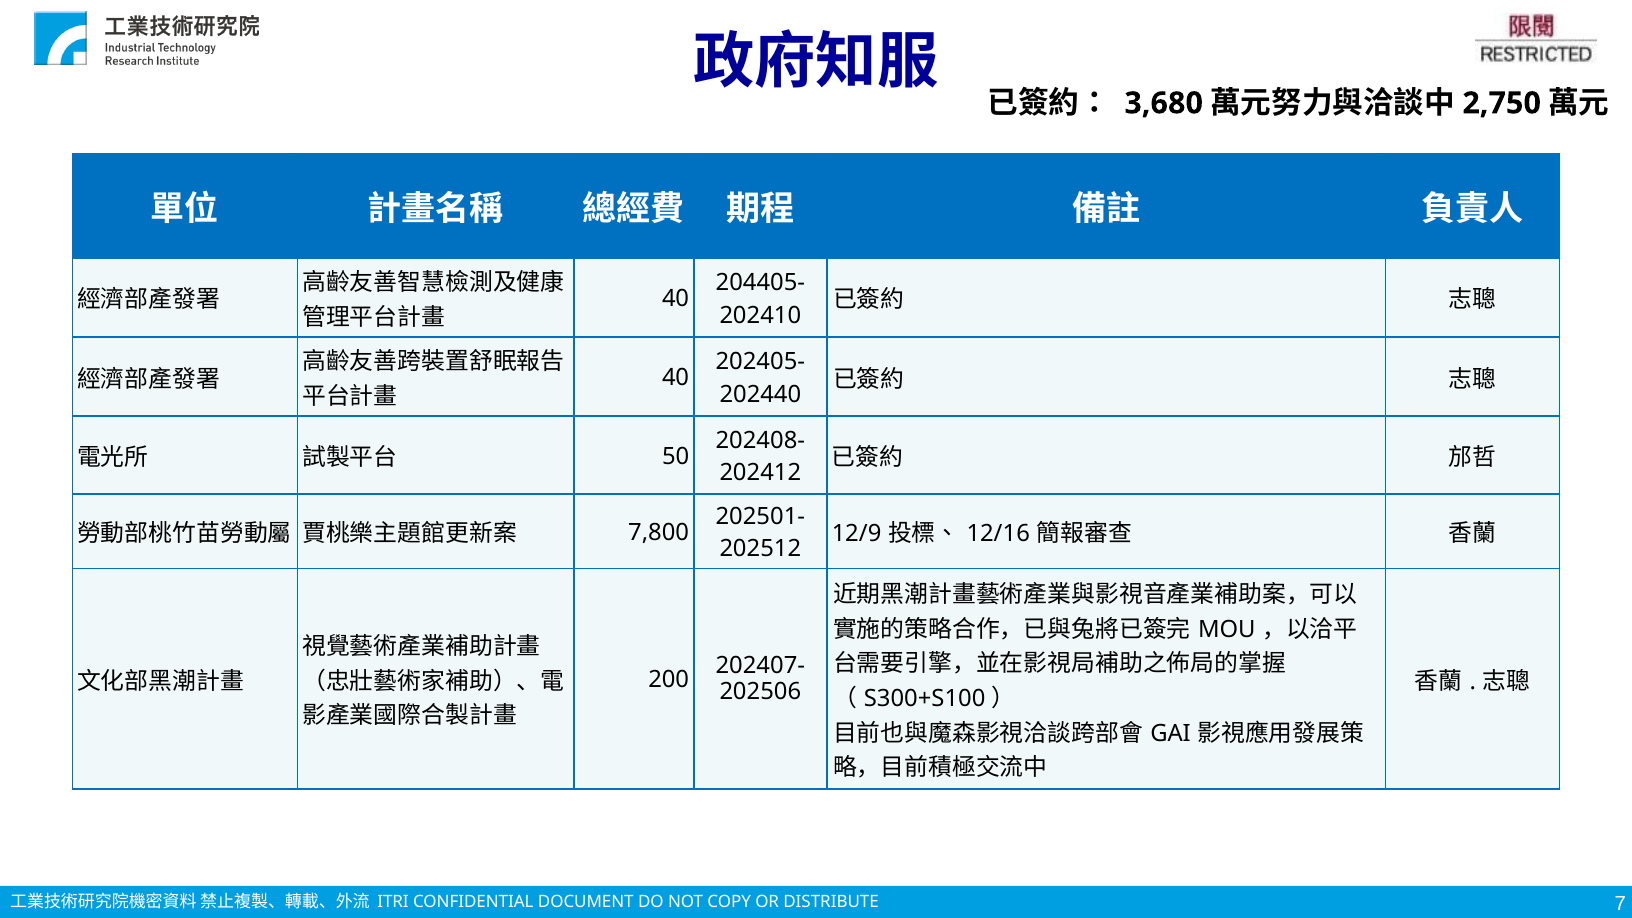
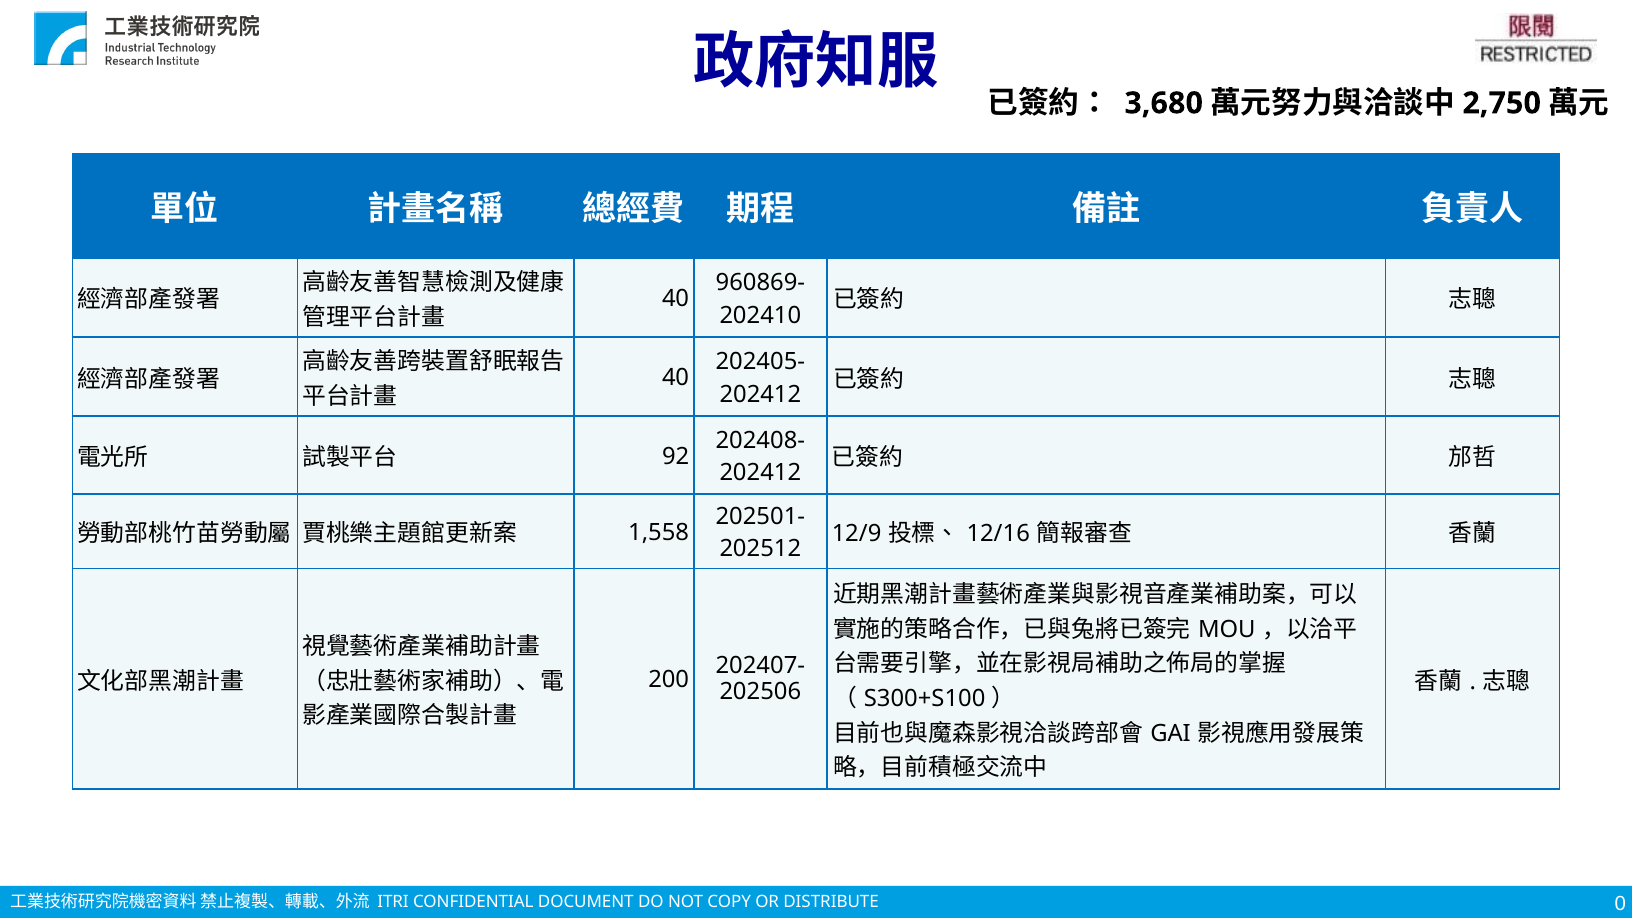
204405-: 204405- -> 960869- (760, 283)
202440: 202440 -> 202412 (760, 394)
50: 50 -> 92 (676, 456)
7,800: 7,800 -> 1,558 (659, 533)
7: 7 -> 0 (1620, 903)
